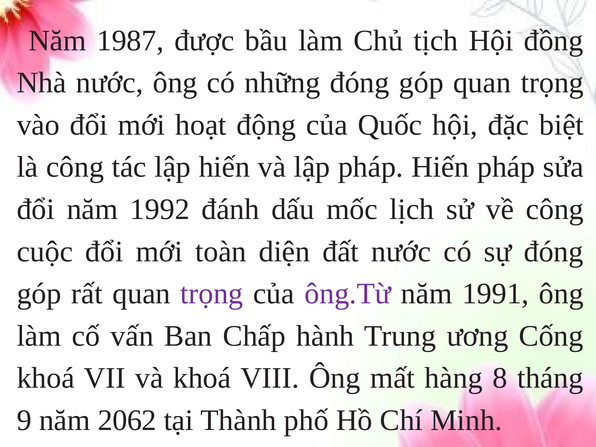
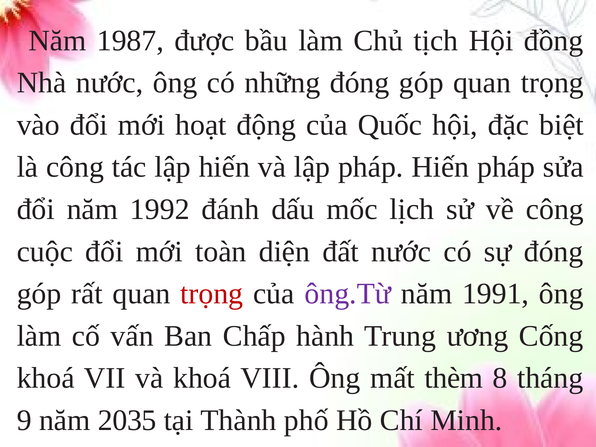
trọng colour: purple -> red (212, 294)
hàng: hàng -> thèm (454, 378)
2062: 2062 -> 2035 (127, 420)
